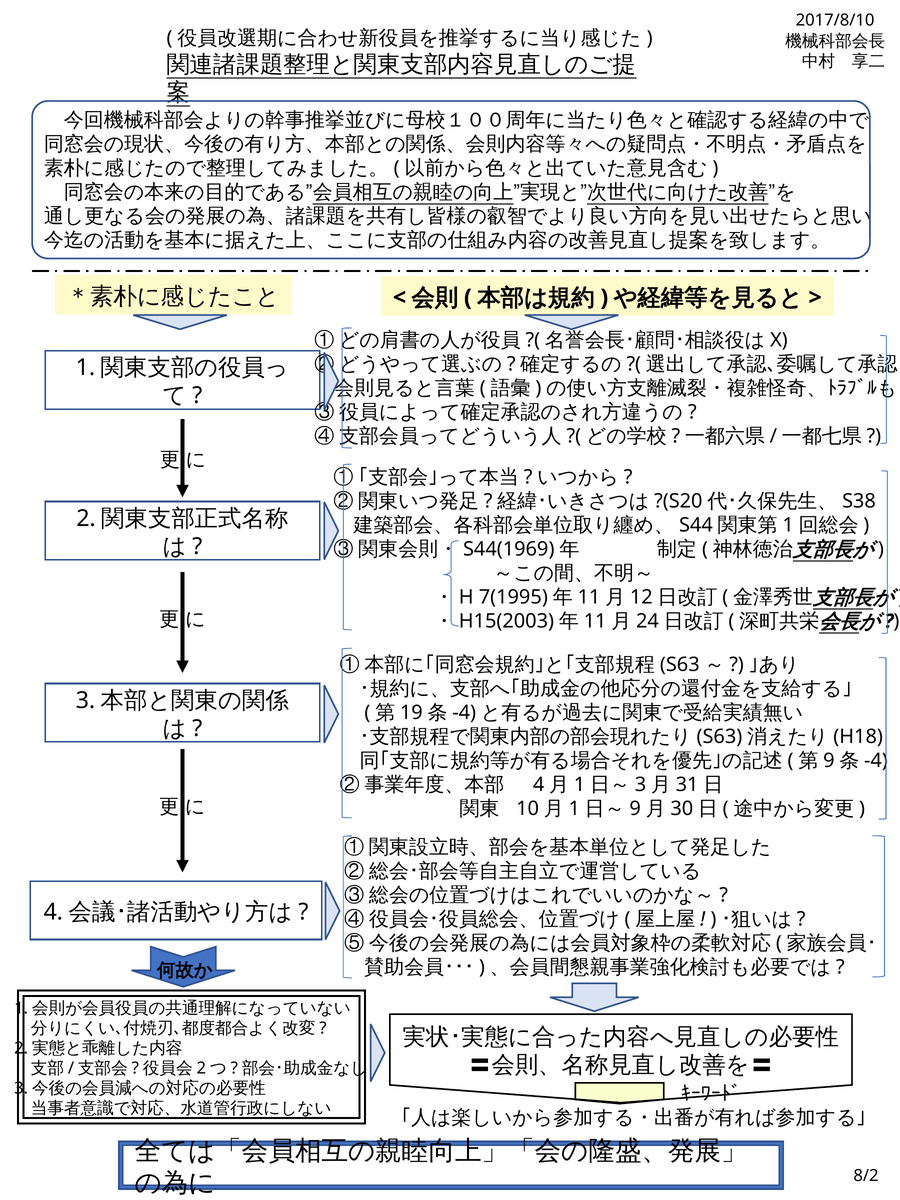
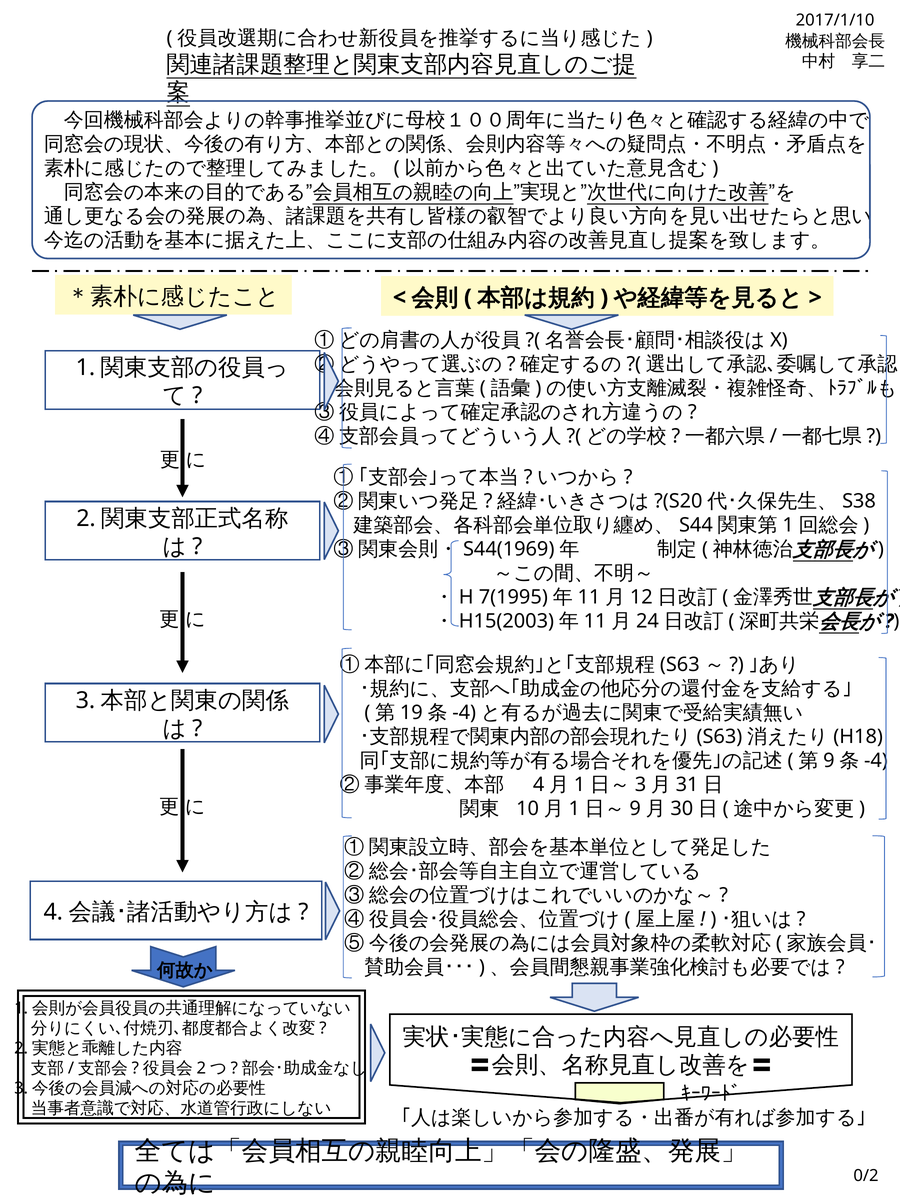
2017/8/10: 2017/8/10 -> 2017/1/10 (835, 20)
8/2: 8/2 -> 0/2 (866, 1176)
